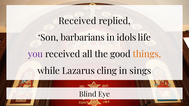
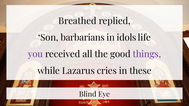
Received: Received -> Breathed (77, 21)
things colour: orange -> purple (147, 54)
cling: cling -> cries (107, 71)
sings: sings -> these (140, 71)
